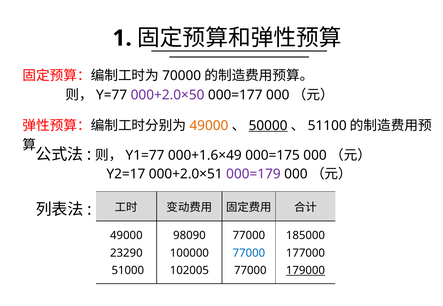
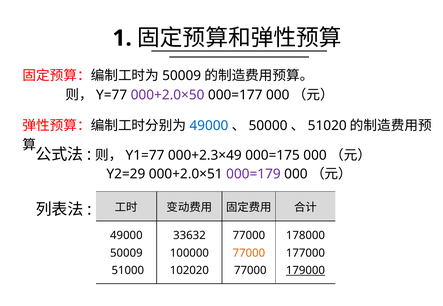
70000: 70000 -> 50009 (182, 76)
49000 colour: orange -> blue (209, 126)
50000 underline: present -> none (268, 126)
51100: 51100 -> 51020 (327, 126)
000+1.6×49: 000+1.6×49 -> 000+2.3×49 (205, 156)
Y2=17: Y2=17 -> Y2=29 (126, 174)
98090: 98090 -> 33632 (189, 236)
185000: 185000 -> 178000 (305, 236)
23290: 23290 -> 50009 (126, 254)
77000 colour: blue -> orange (249, 254)
102005: 102005 -> 102020 (189, 271)
